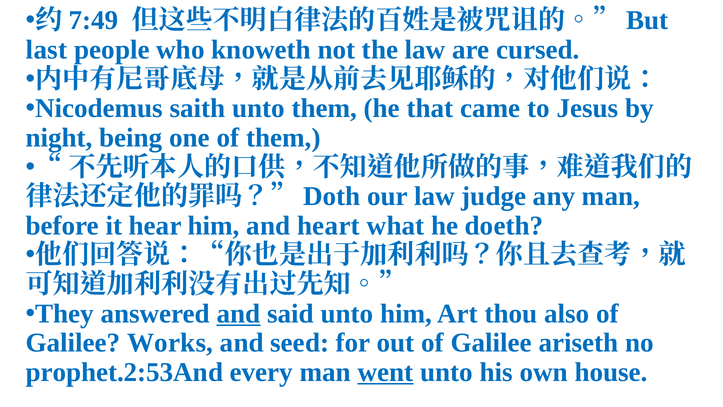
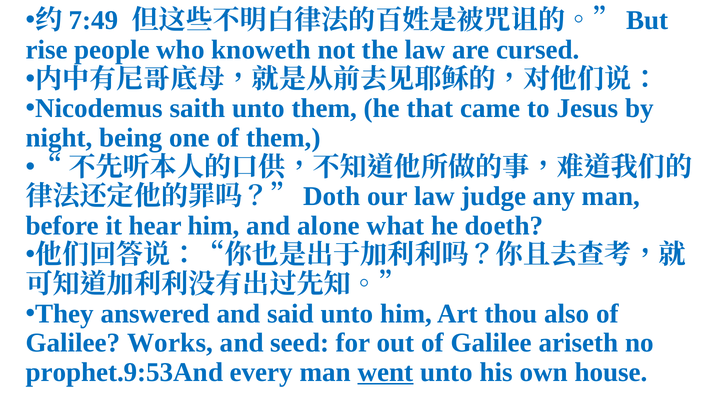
last: last -> rise (47, 50)
heart: heart -> alone (328, 225)
and underline: present -> none (239, 313)
prophet.2:53And: prophet.2:53And -> prophet.9:53And (124, 372)
